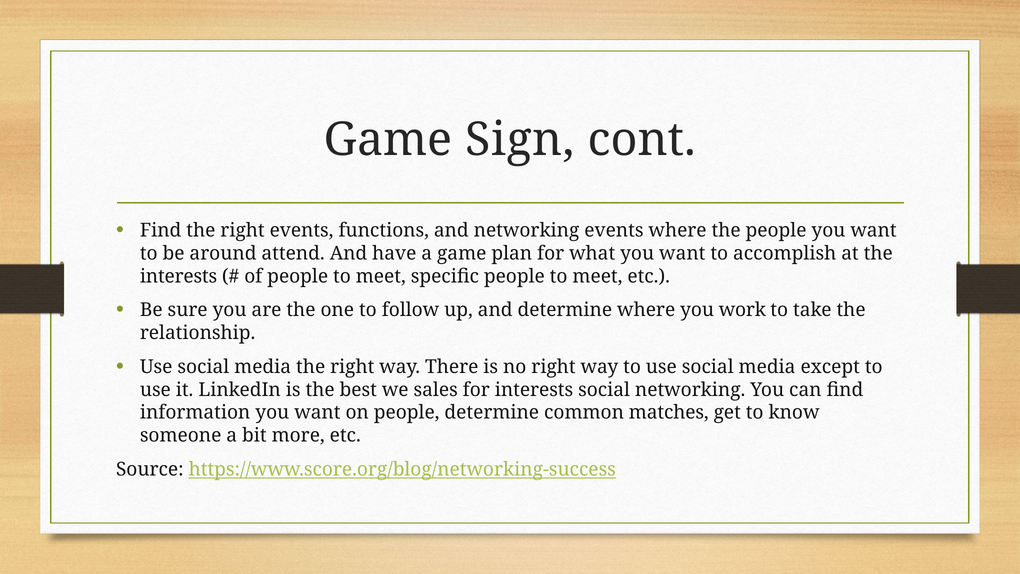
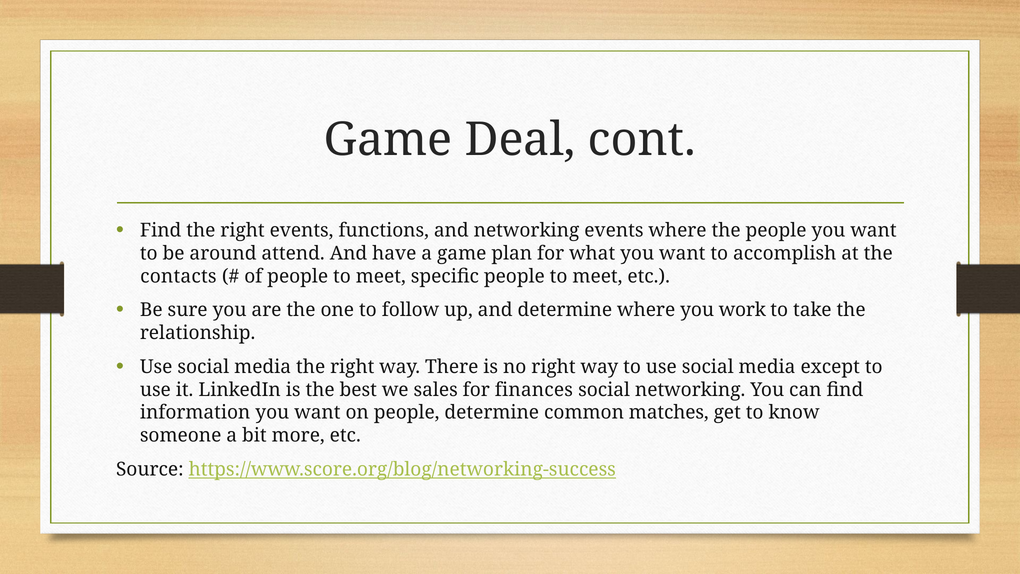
Sign: Sign -> Deal (520, 140)
interests: interests -> contacts (178, 276)
for interests: interests -> finances (534, 390)
